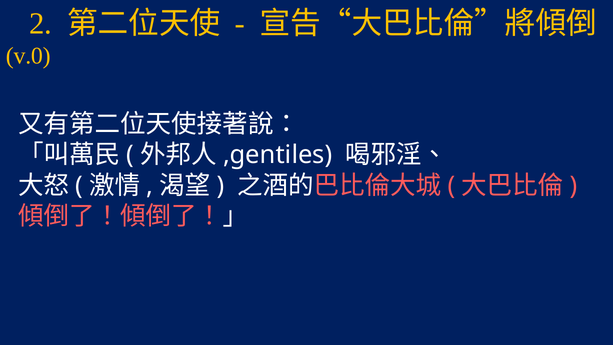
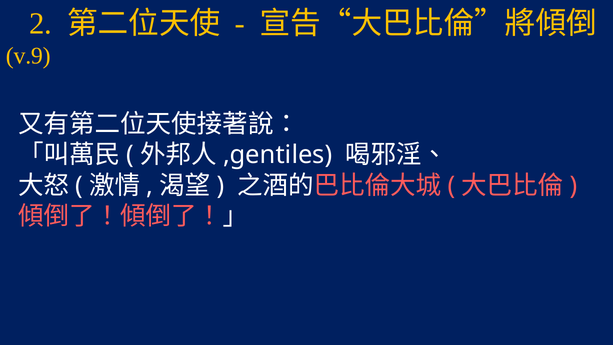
v.0: v.0 -> v.9 (28, 56)
